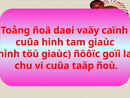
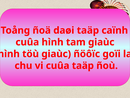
daøi vaäy: vaäy -> taäp (88, 30)
